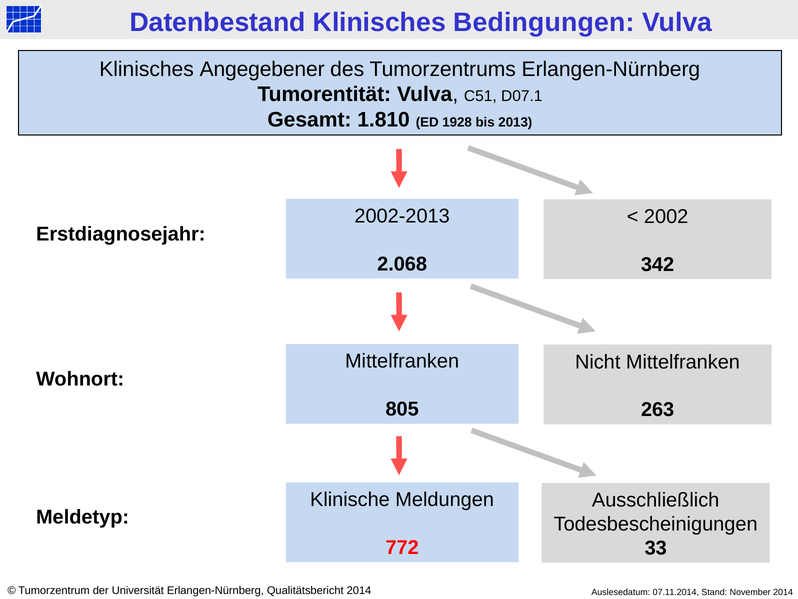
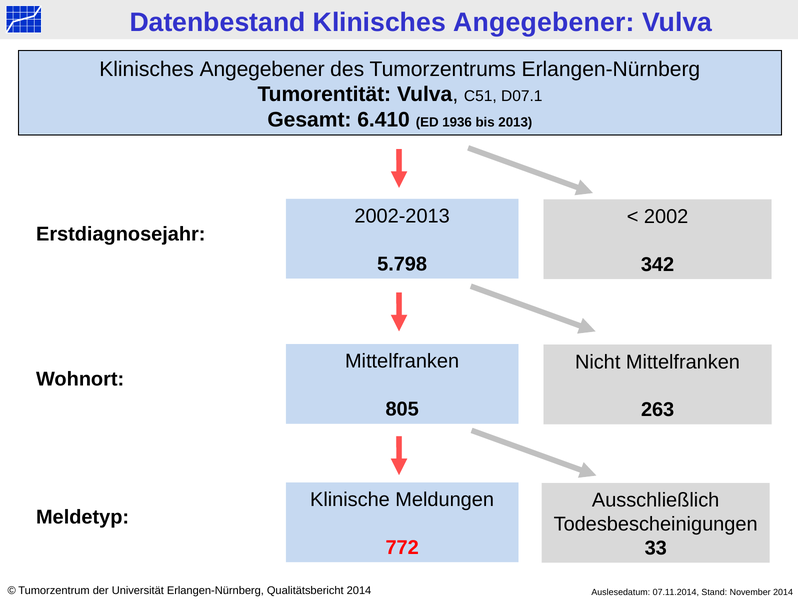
Datenbestand Klinisches Bedingungen: Bedingungen -> Angegebener (544, 22)
1.810: 1.810 -> 6.410 (384, 120)
1928: 1928 -> 1936 (457, 122)
2.068: 2.068 -> 5.798 (402, 264)
